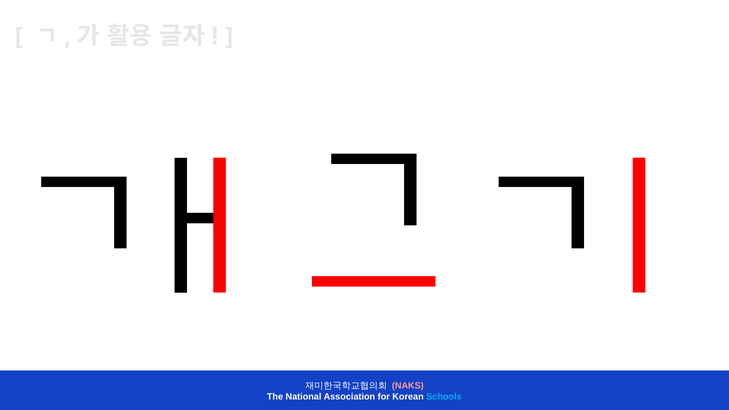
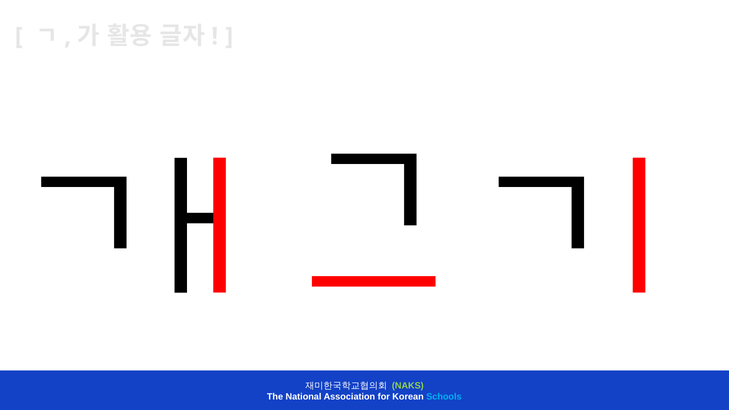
NAKS colour: pink -> light green (408, 386)
